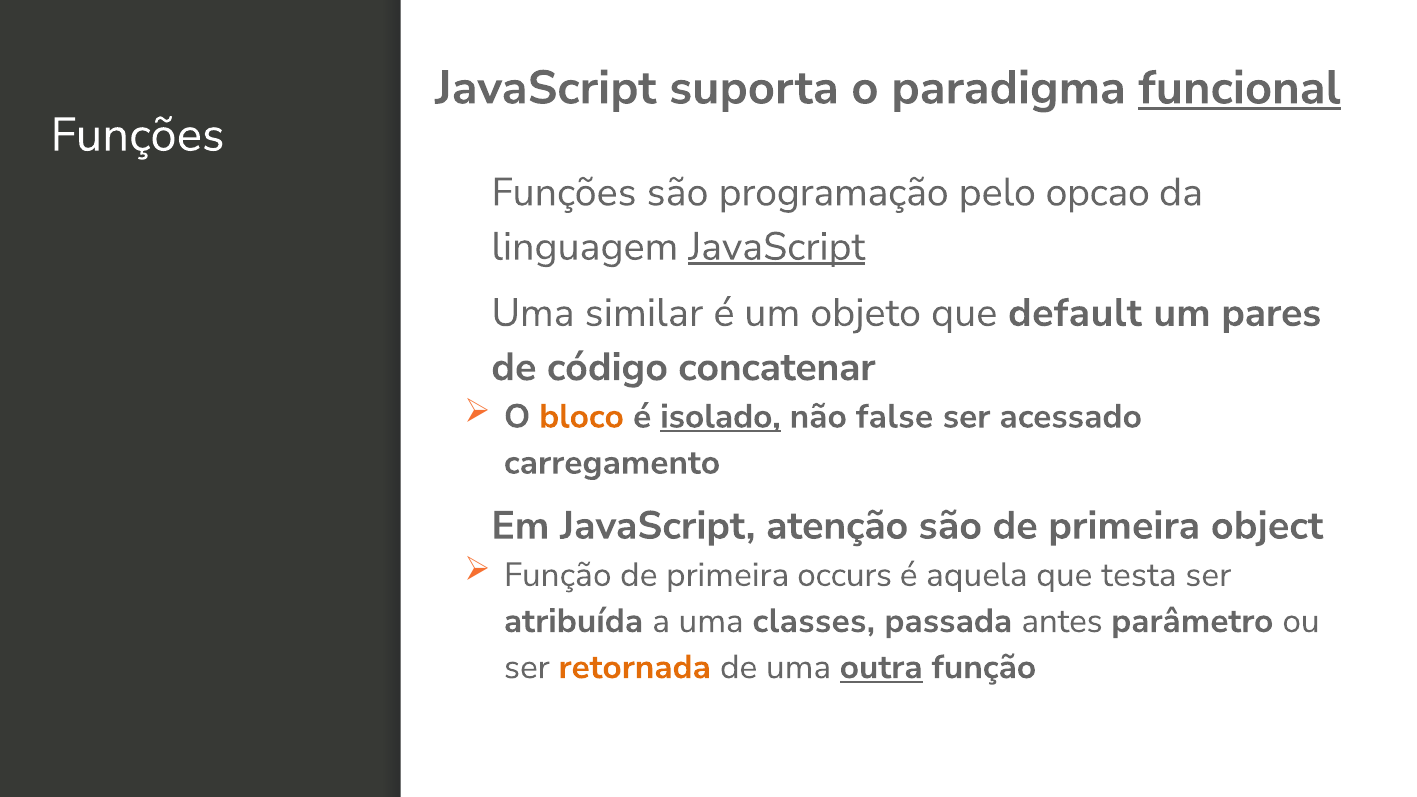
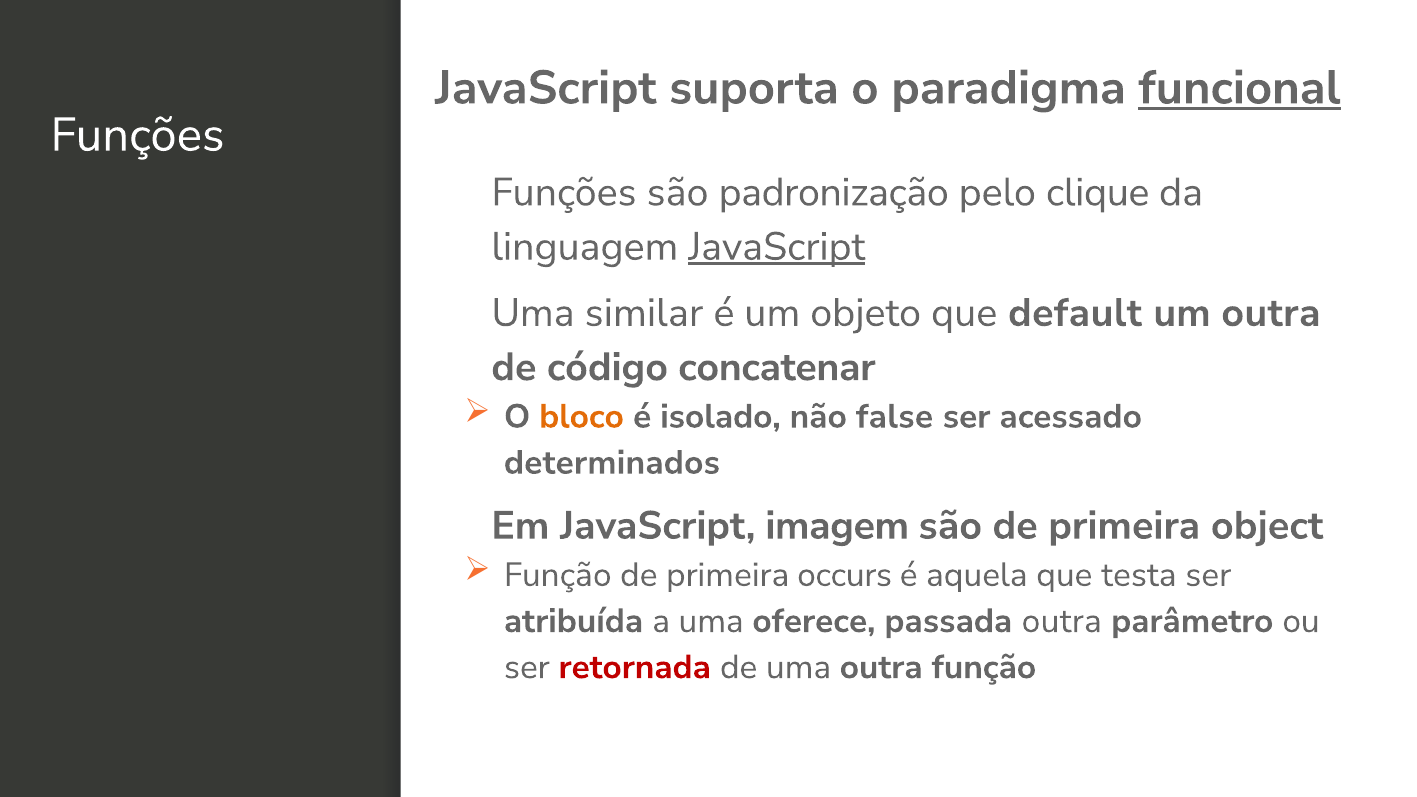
programação: programação -> padronização (834, 192)
opcao: opcao -> clique (1098, 192)
um pares: pares -> outra (1271, 313)
isolado underline: present -> none (720, 417)
carregamento: carregamento -> determinados (612, 463)
atenção: atenção -> imagem (837, 526)
classes: classes -> oferece (814, 621)
passada antes: antes -> outra (1062, 621)
retornada colour: orange -> red (635, 667)
outra underline: present -> none (881, 667)
